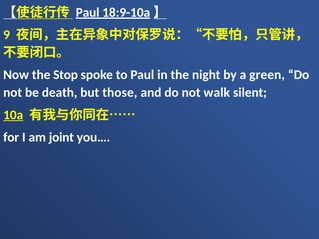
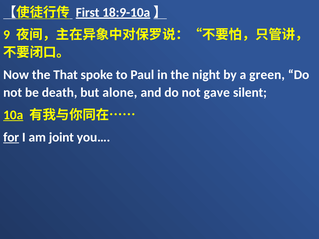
Paul: Paul -> First (88, 12)
Stop: Stop -> That (66, 75)
those: those -> alone (120, 93)
walk: walk -> gave (217, 93)
for underline: none -> present (11, 137)
